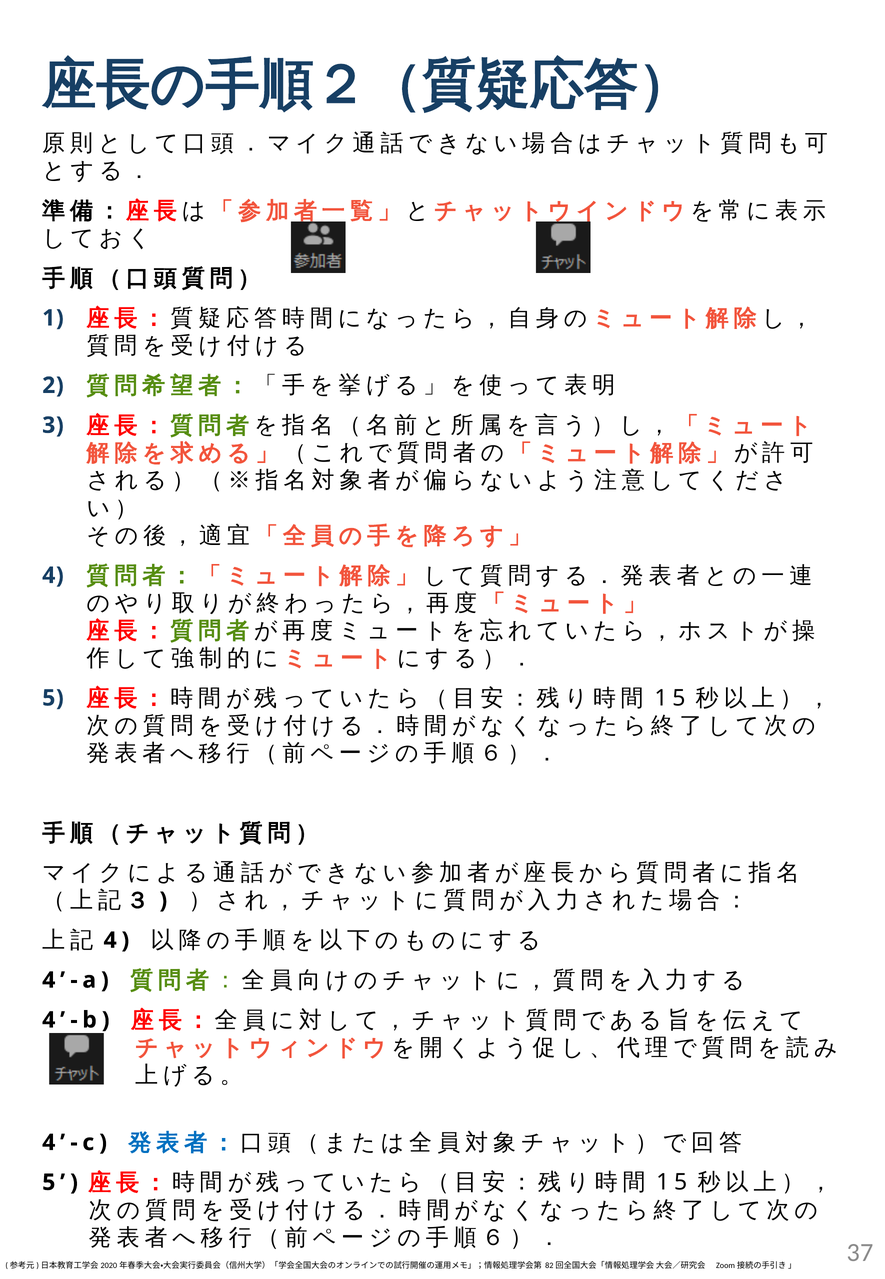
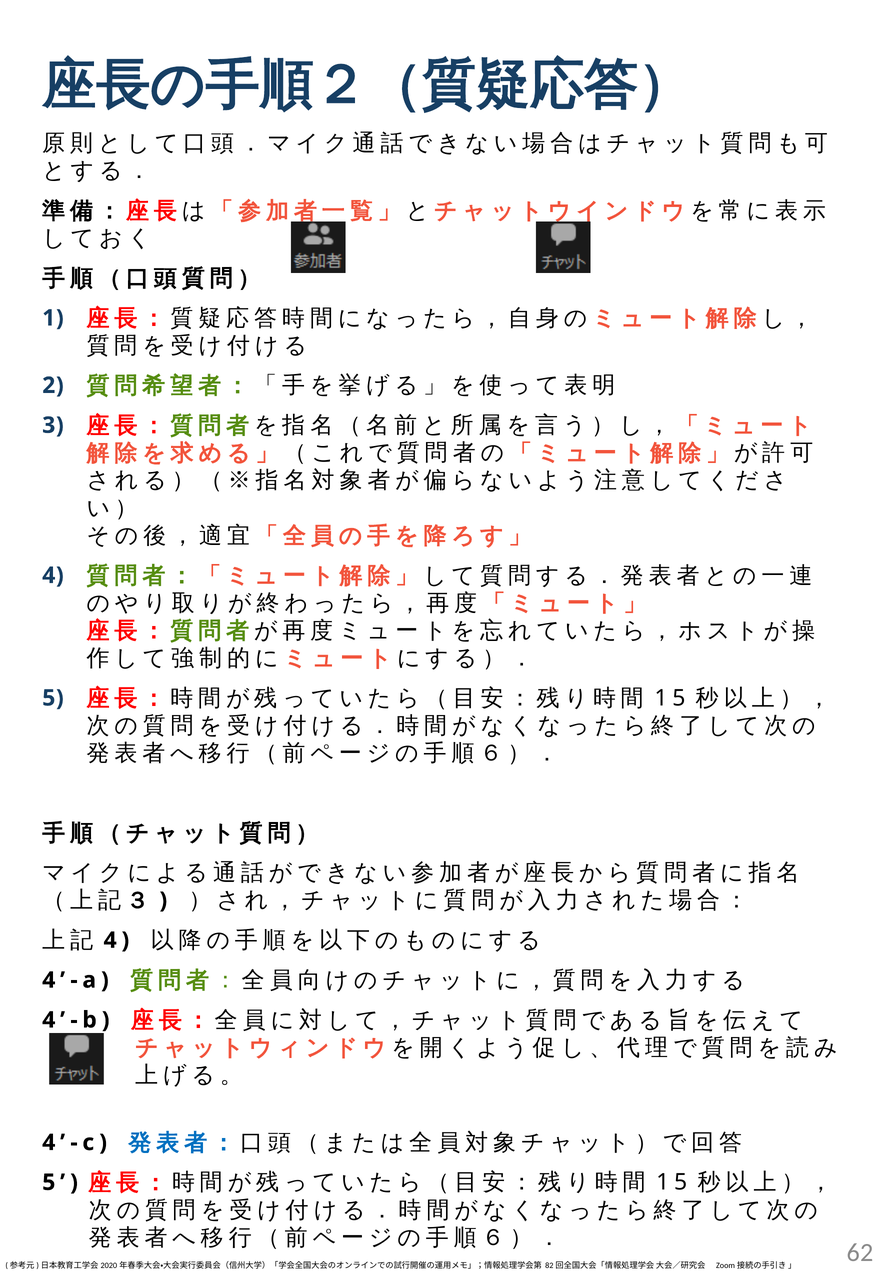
37: 37 -> 62 (860, 1252)
